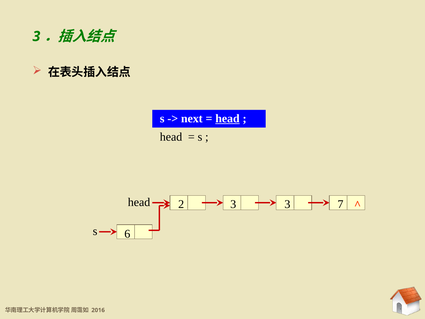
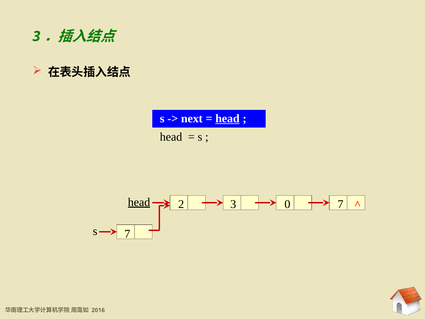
head underline: none -> present (139, 202)
3 3: 3 -> 0 (287, 204)
s 6: 6 -> 7 (127, 234)
